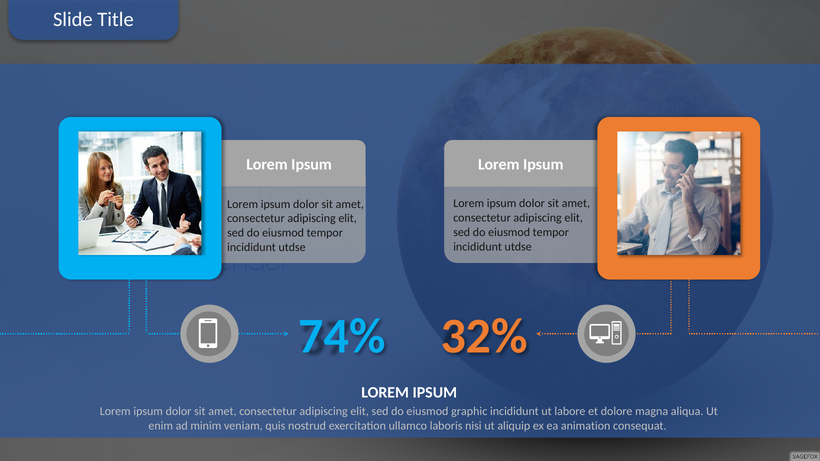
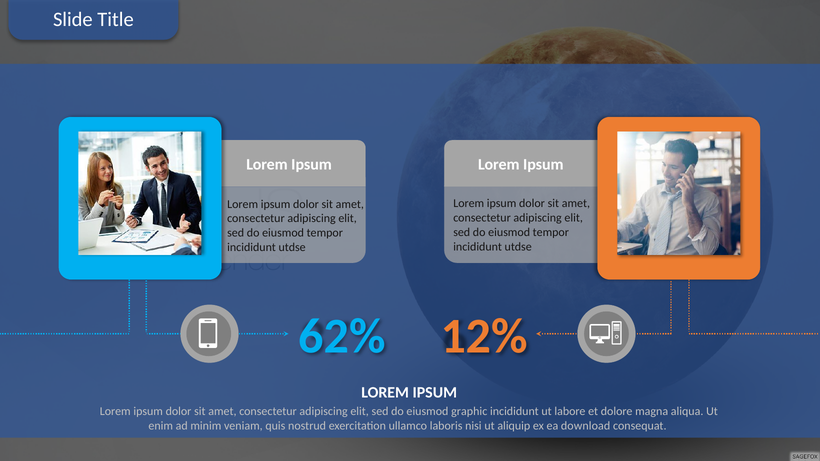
74%: 74% -> 62% (342, 336)
32%: 32% -> 12% (484, 336)
animation: animation -> download (586, 426)
